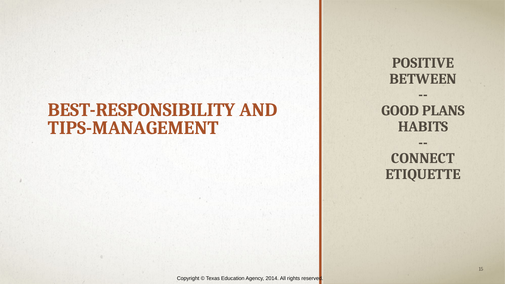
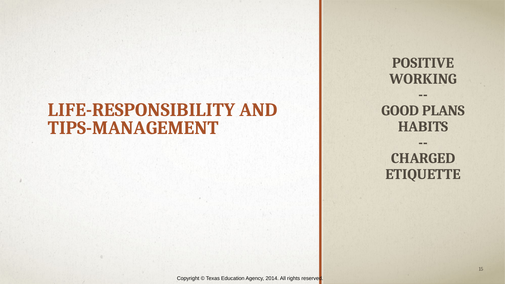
BETWEEN: BETWEEN -> WORKING (423, 79)
BEST-RESPONSIBILITY: BEST-RESPONSIBILITY -> LIFE-RESPONSIBILITY (142, 110)
CONNECT: CONNECT -> CHARGED (423, 158)
